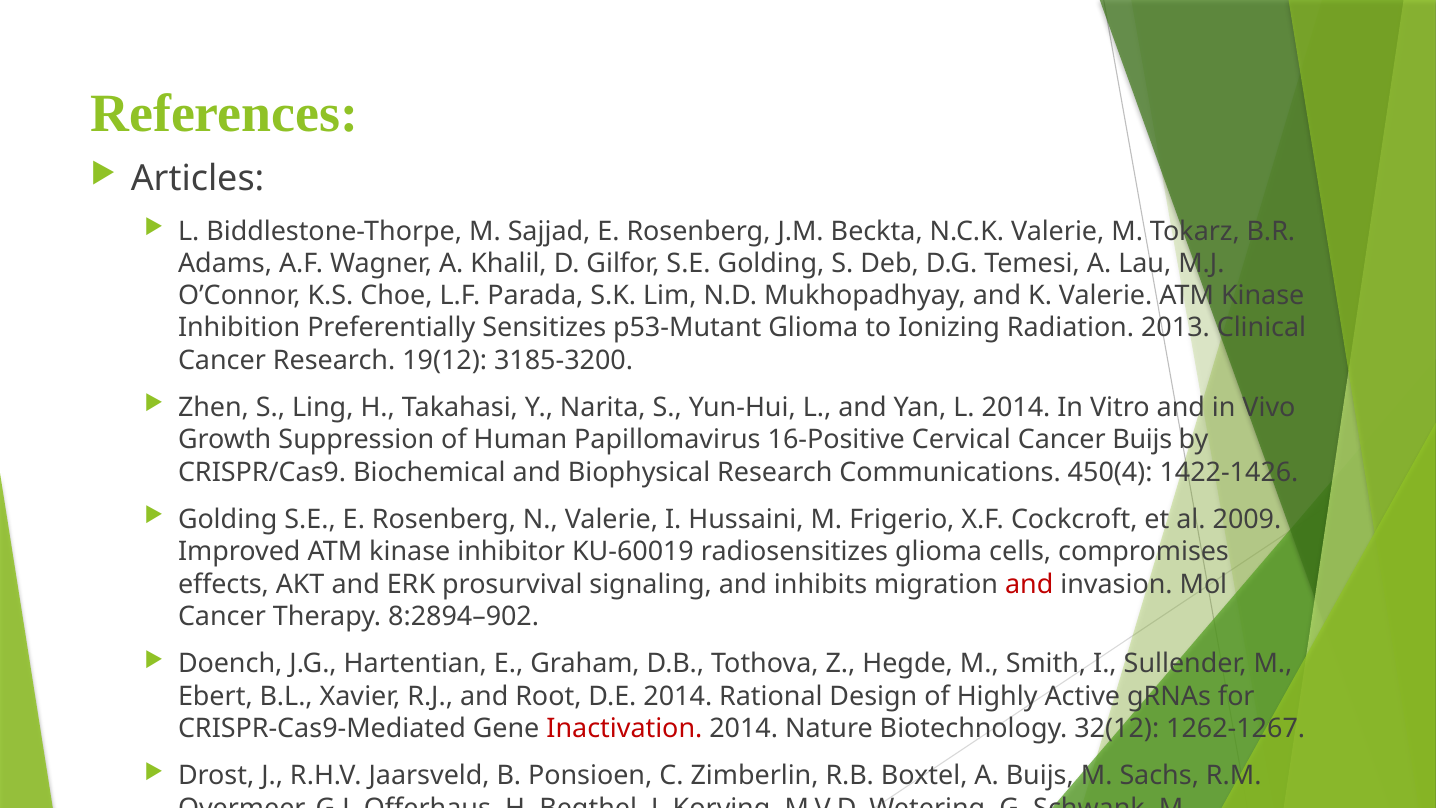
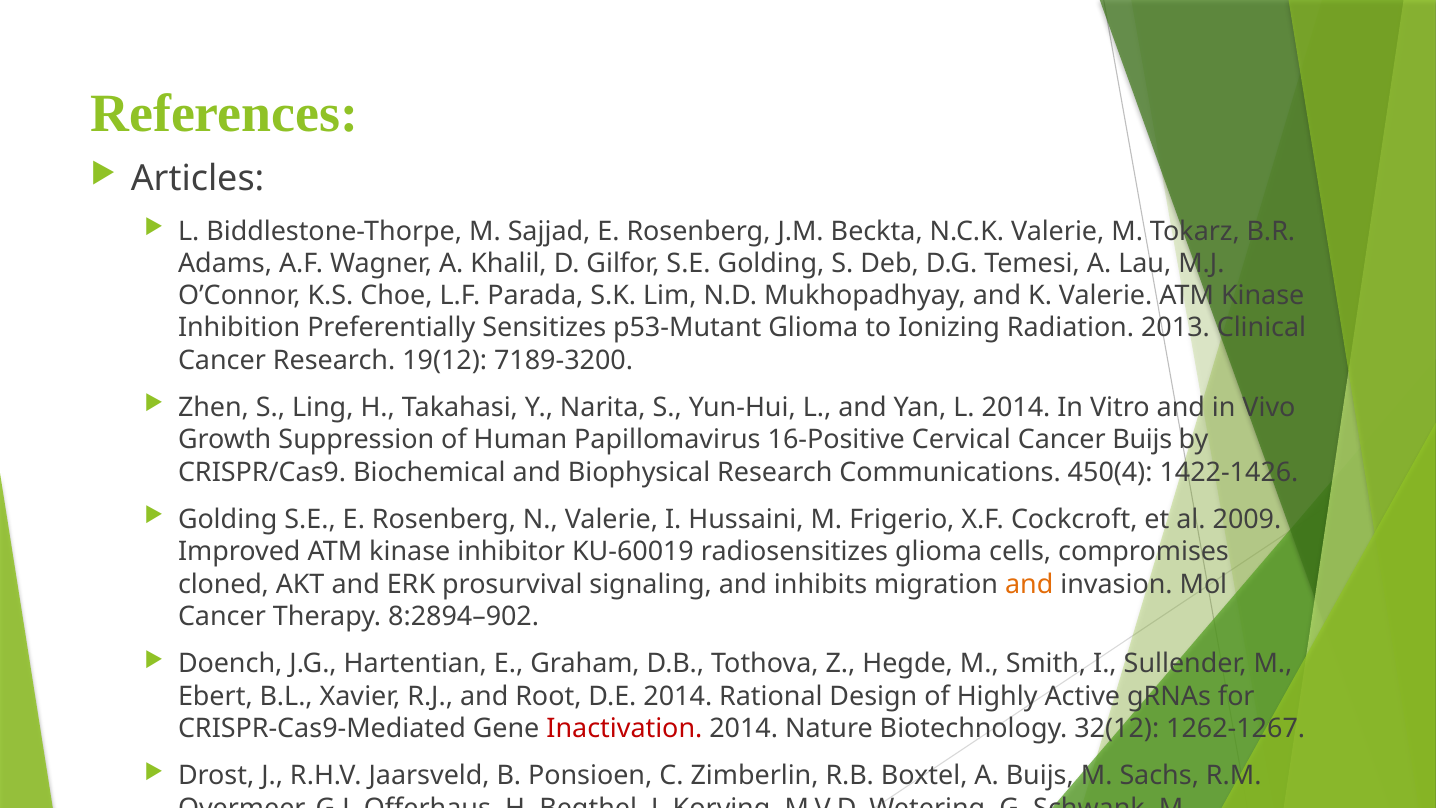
3185-3200: 3185-3200 -> 7189-3200 (564, 360)
effects: effects -> cloned (223, 584)
and colour: red -> orange (1029, 584)
